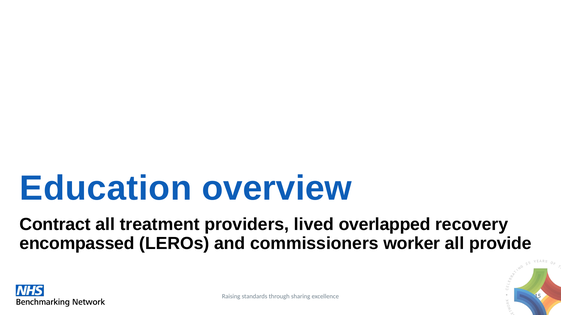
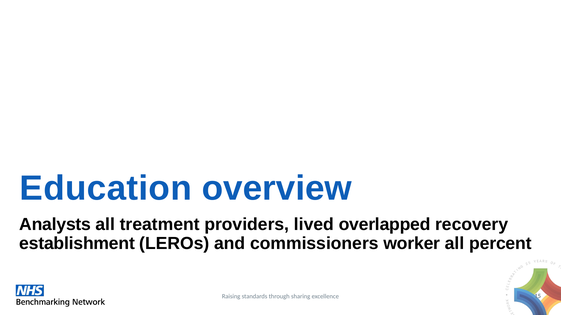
Contract: Contract -> Analysts (55, 225)
encompassed: encompassed -> establishment (77, 244)
provide: provide -> percent (500, 244)
